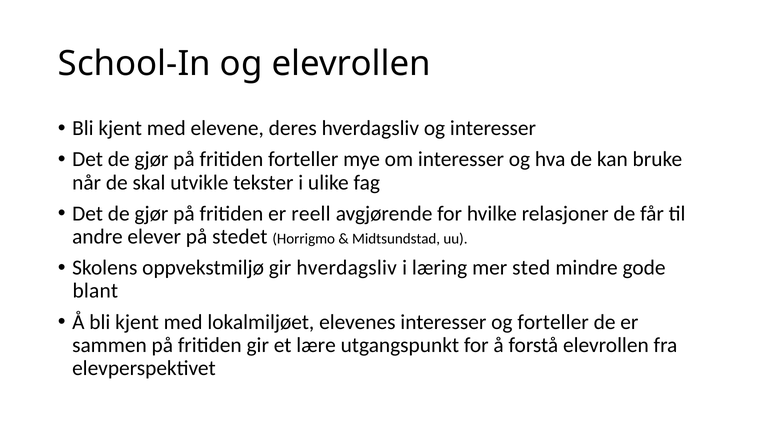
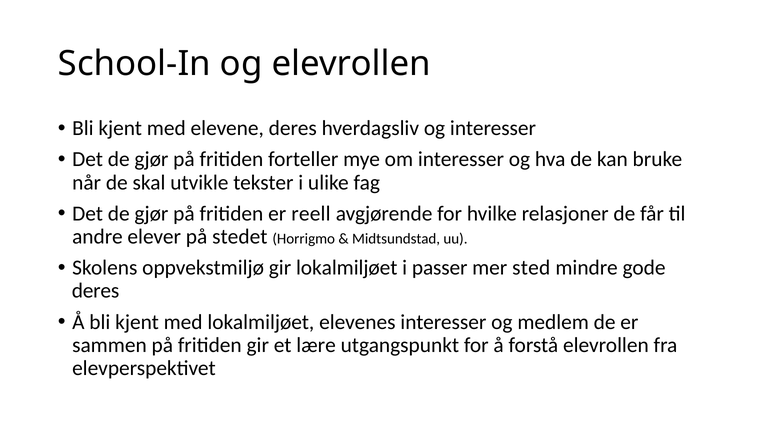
gir hverdagsliv: hverdagsliv -> lokalmiljøet (347, 267)
læring: læring -> passer (440, 267)
blant: blant -> deres (96, 291)
og forteller: forteller -> medlem (553, 322)
